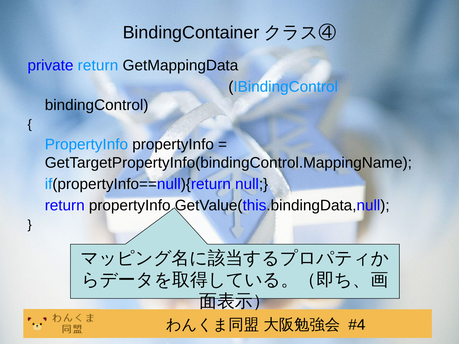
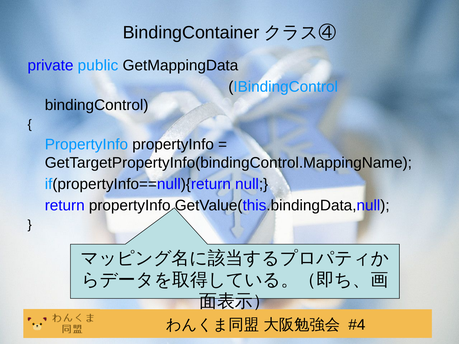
private return: return -> public (98, 65)
